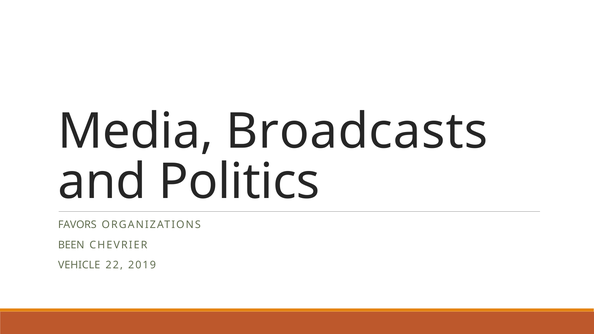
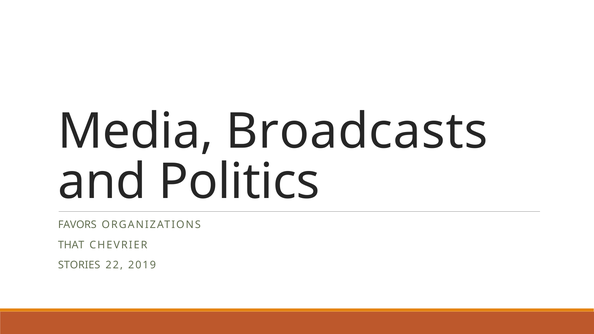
BEEN: BEEN -> THAT (71, 245)
VEHICLE: VEHICLE -> STORIES (79, 265)
